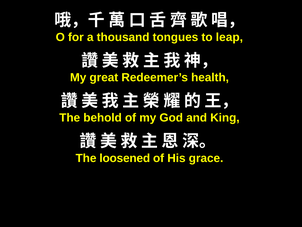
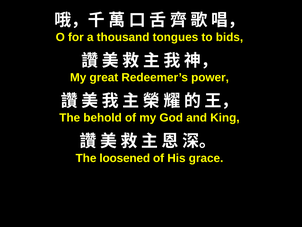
leap: leap -> bids (229, 37)
health: health -> power (210, 77)
